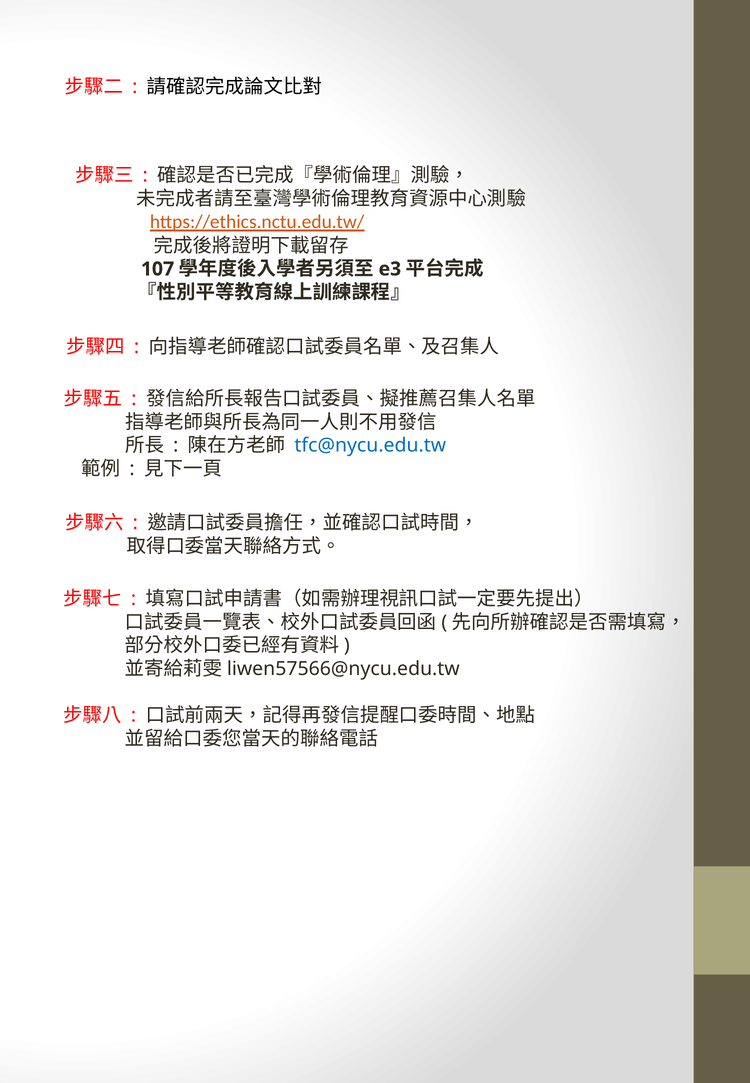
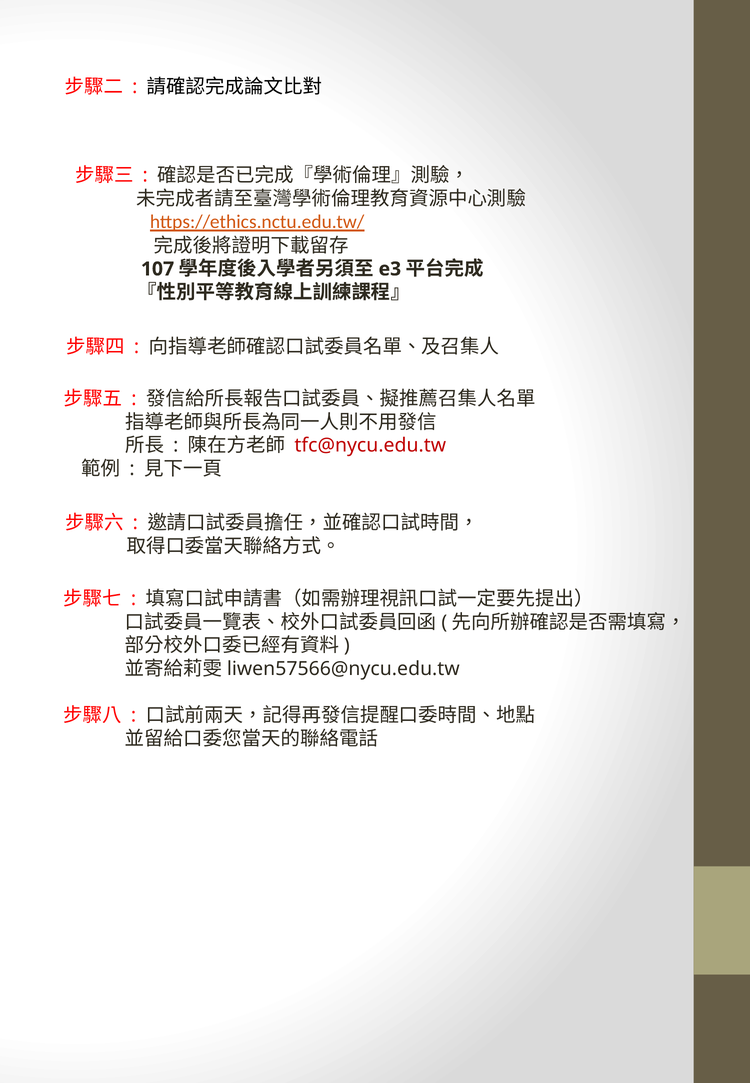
tfc@nycu.edu.tw colour: blue -> red (370, 446)
